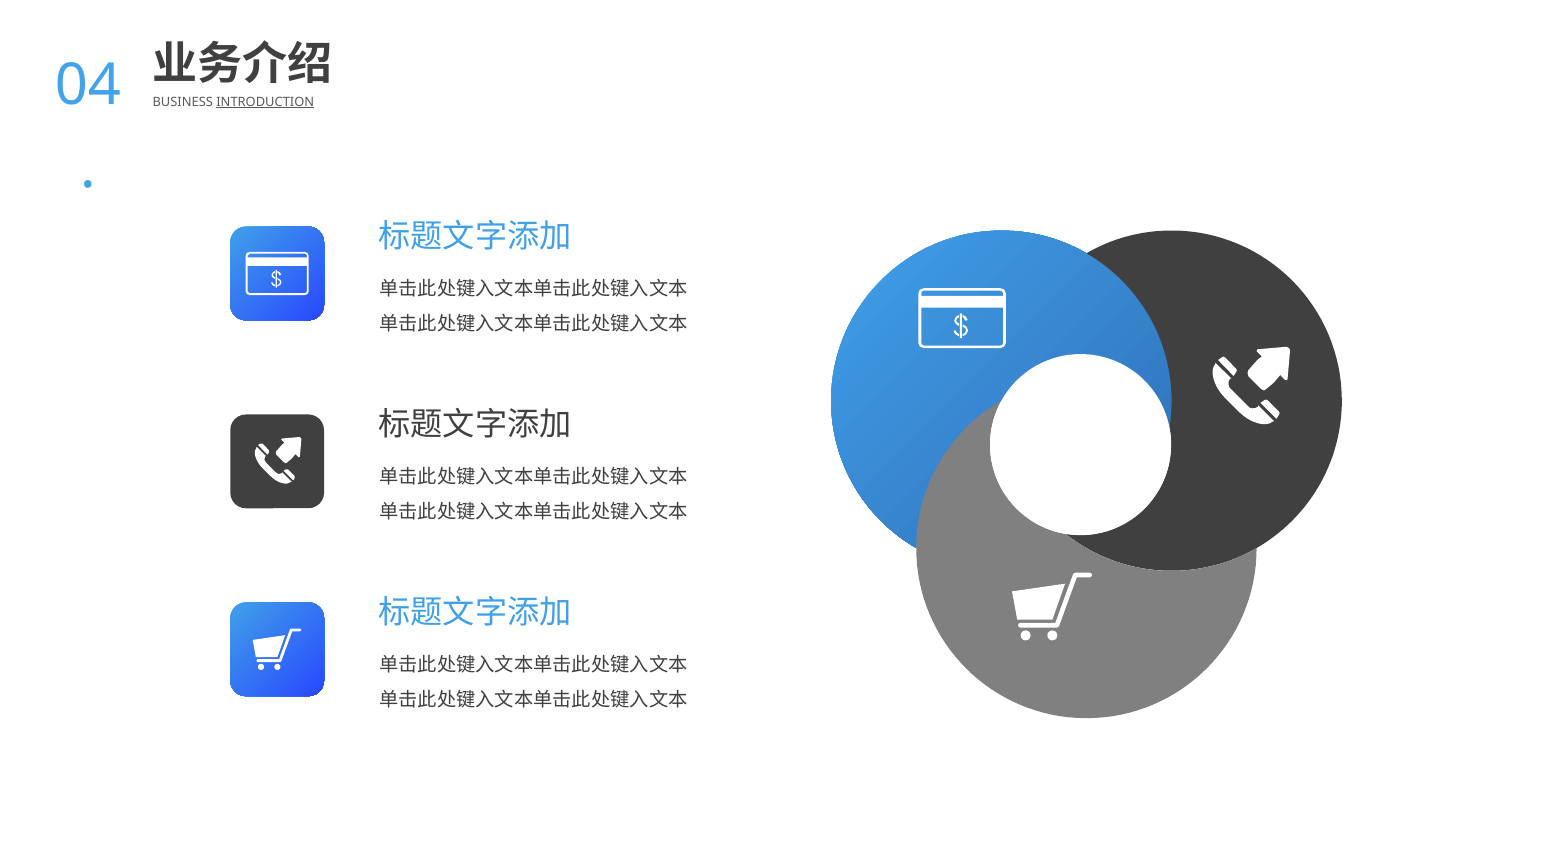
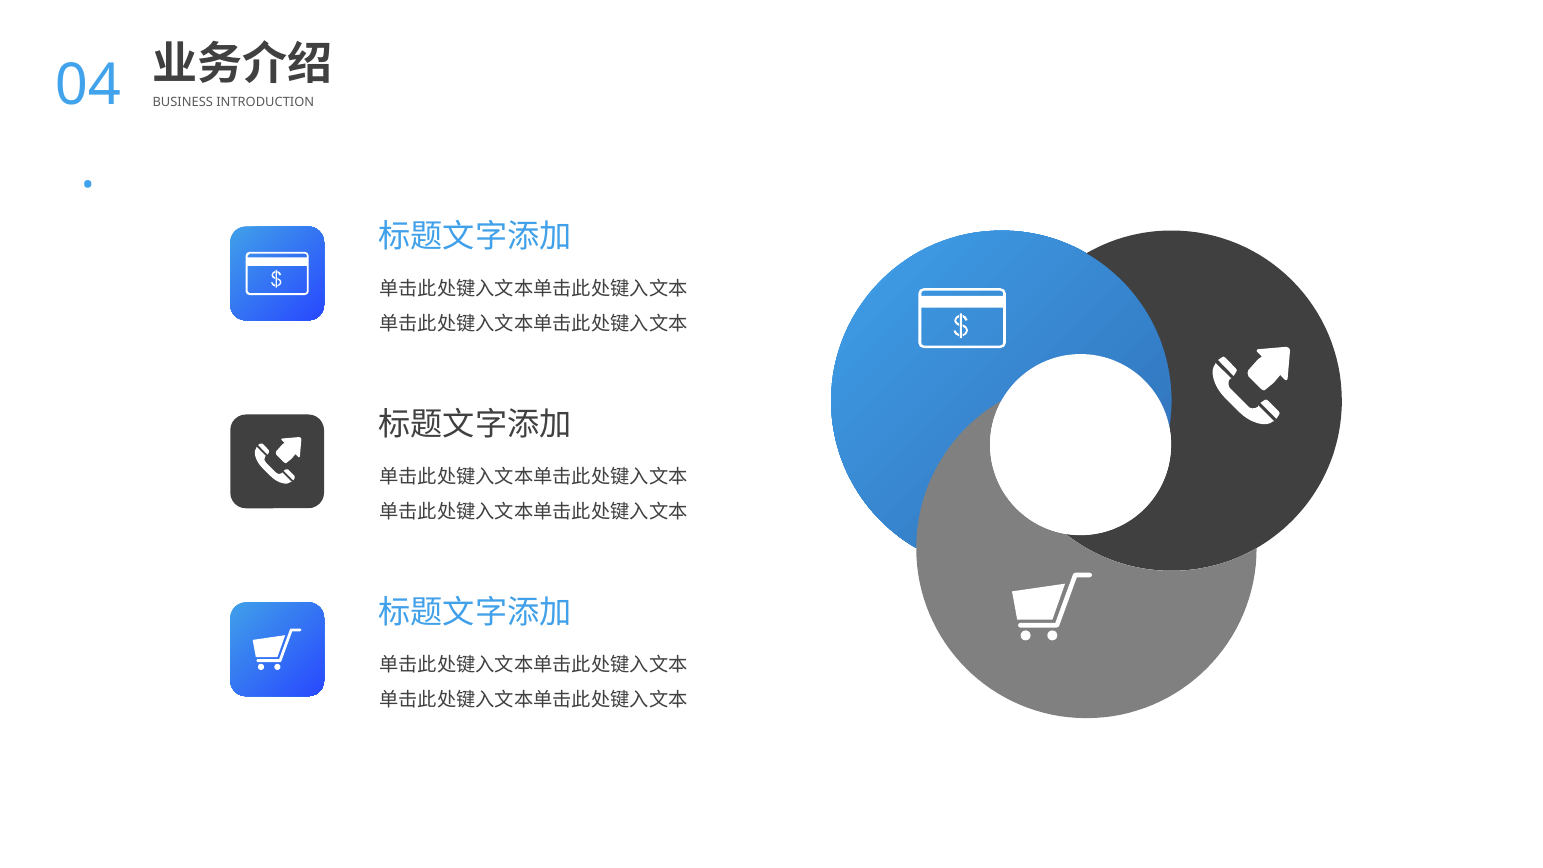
INTRODUCTION underline: present -> none (265, 102)
